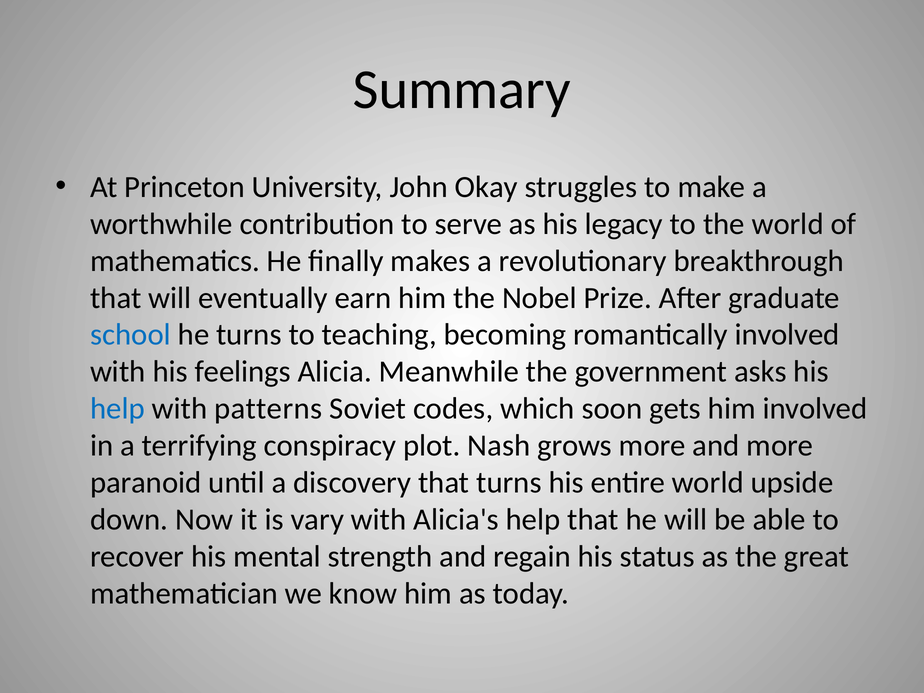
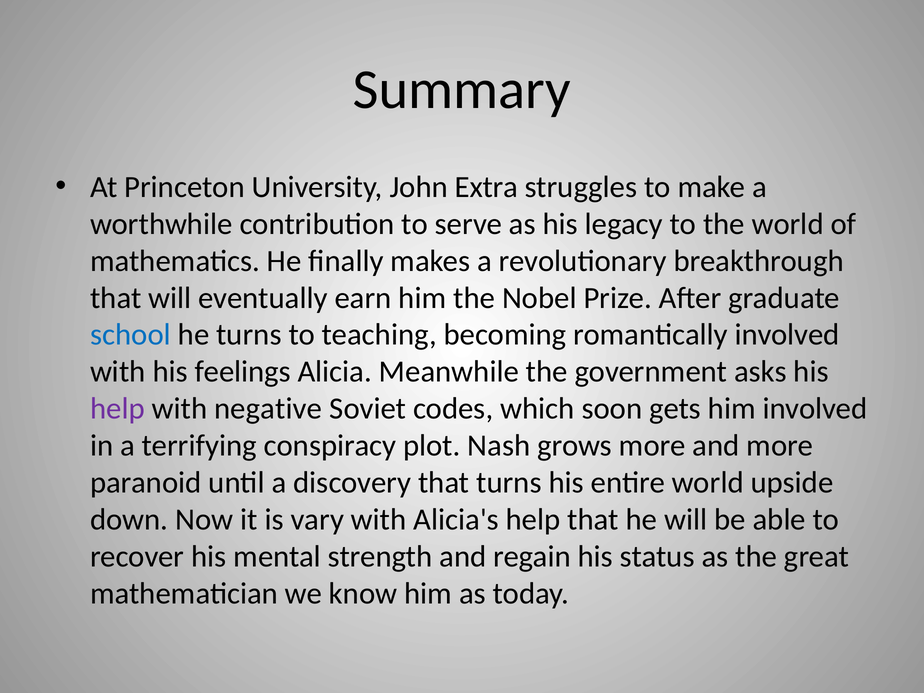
Okay: Okay -> Extra (486, 187)
help colour: blue -> purple (117, 409)
patterns: patterns -> negative (268, 409)
